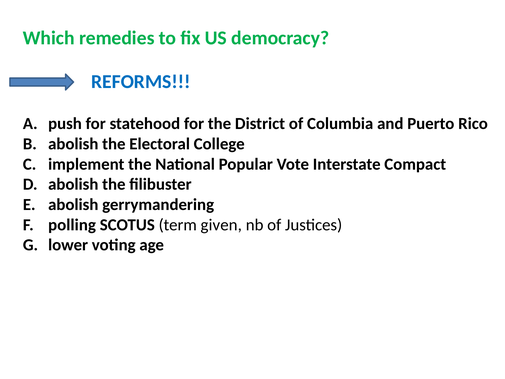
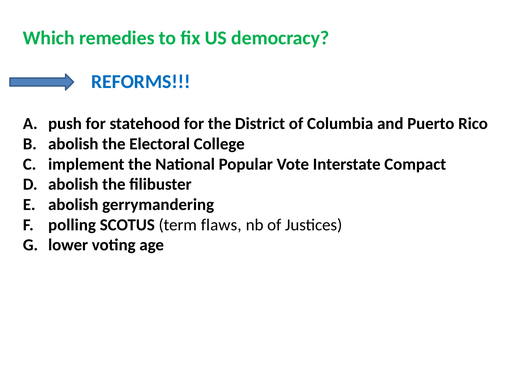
given: given -> flaws (221, 225)
